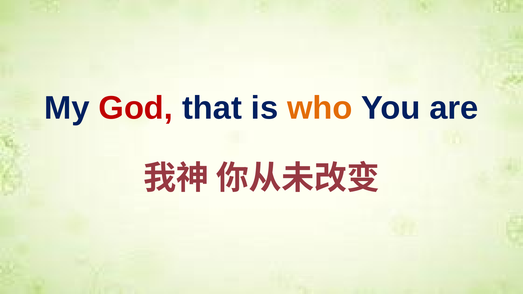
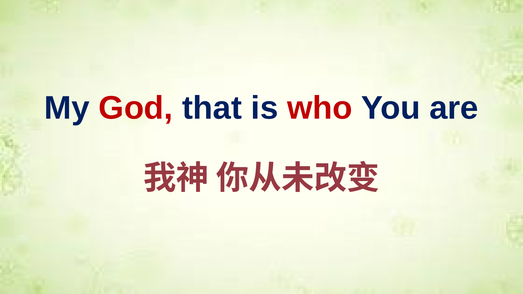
who colour: orange -> red (320, 108)
